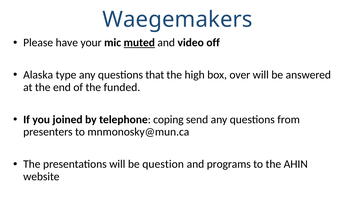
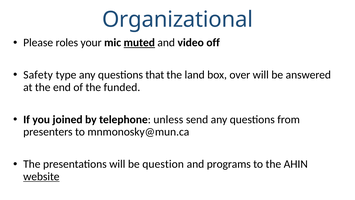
Waegemakers: Waegemakers -> Organizational (178, 20)
have: have -> roles (67, 43)
Alaska: Alaska -> Safety (38, 75)
high: high -> land (195, 75)
coping: coping -> unless (168, 119)
website underline: none -> present (41, 176)
